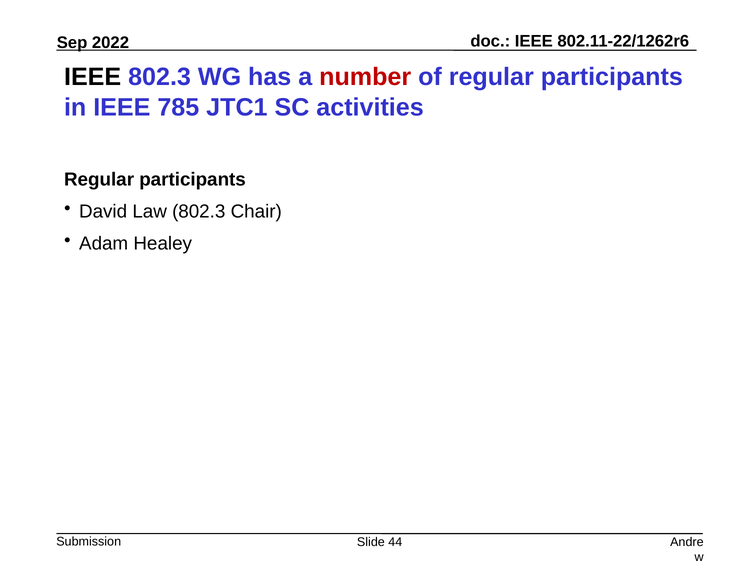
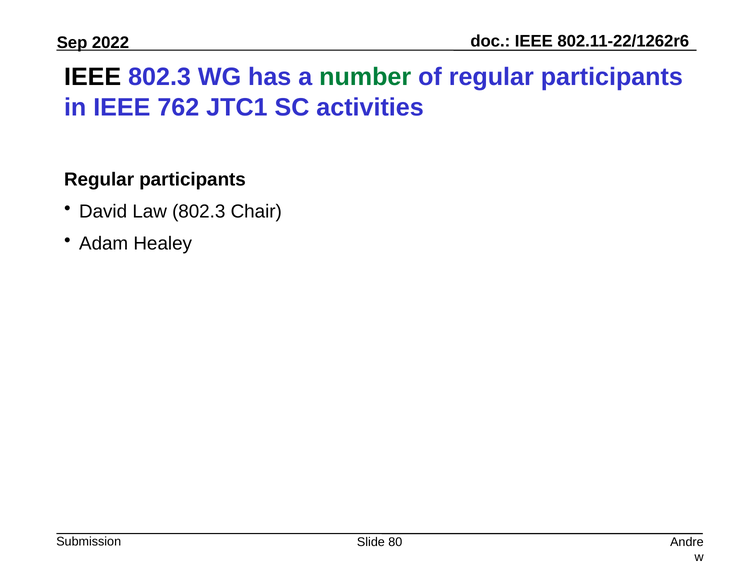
number colour: red -> green (365, 77)
785: 785 -> 762 (178, 107)
44: 44 -> 80 (395, 542)
